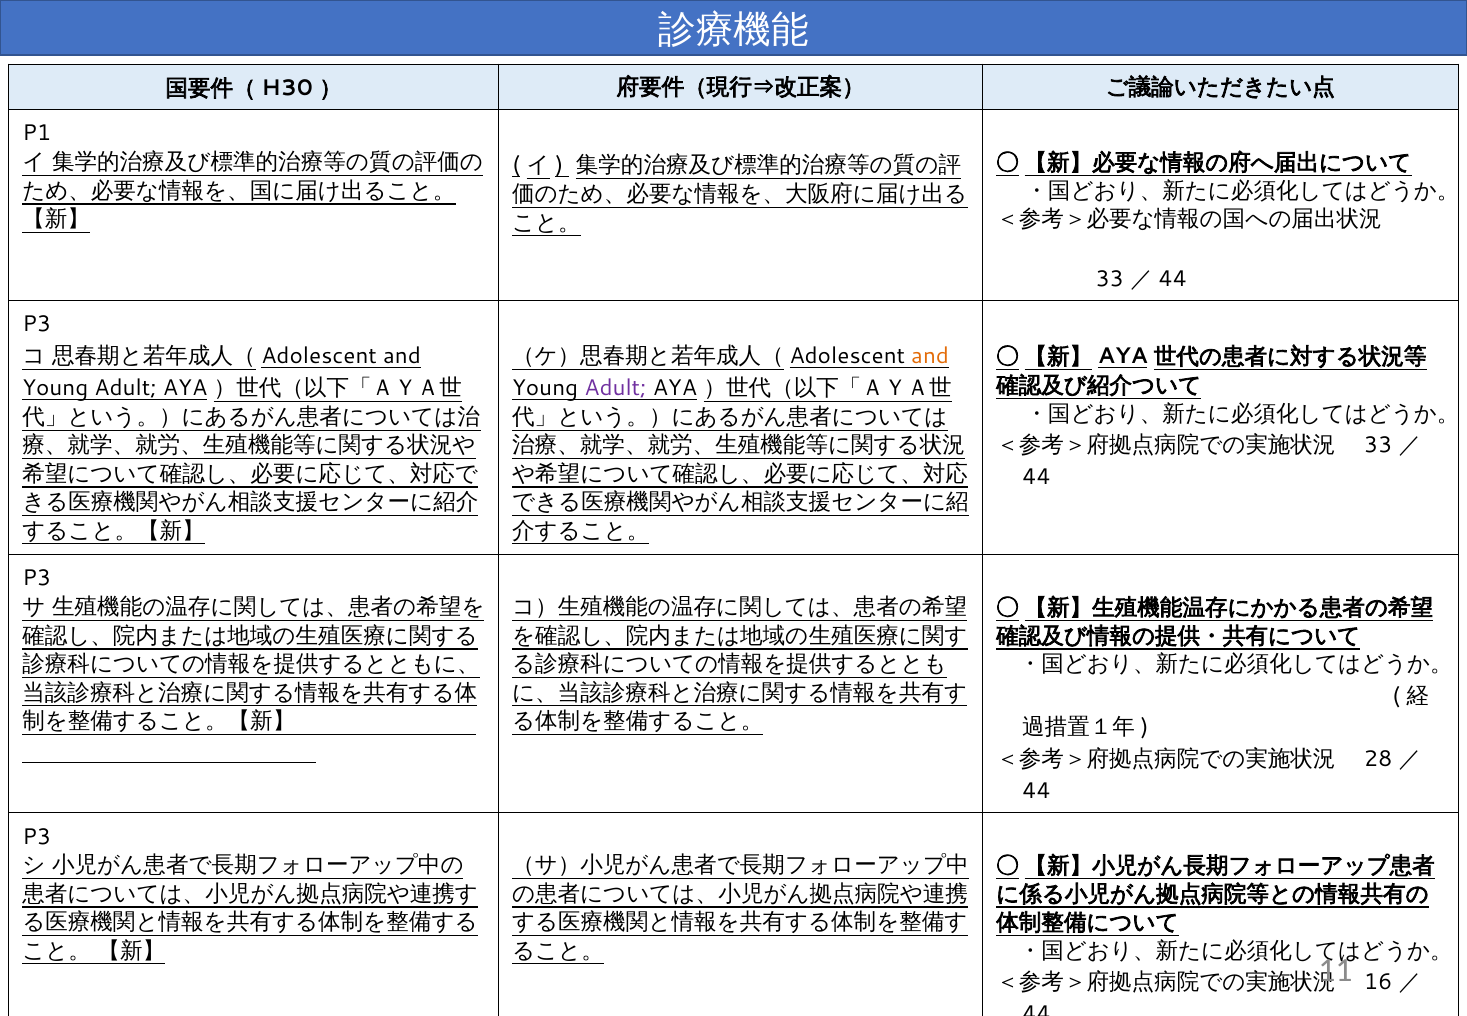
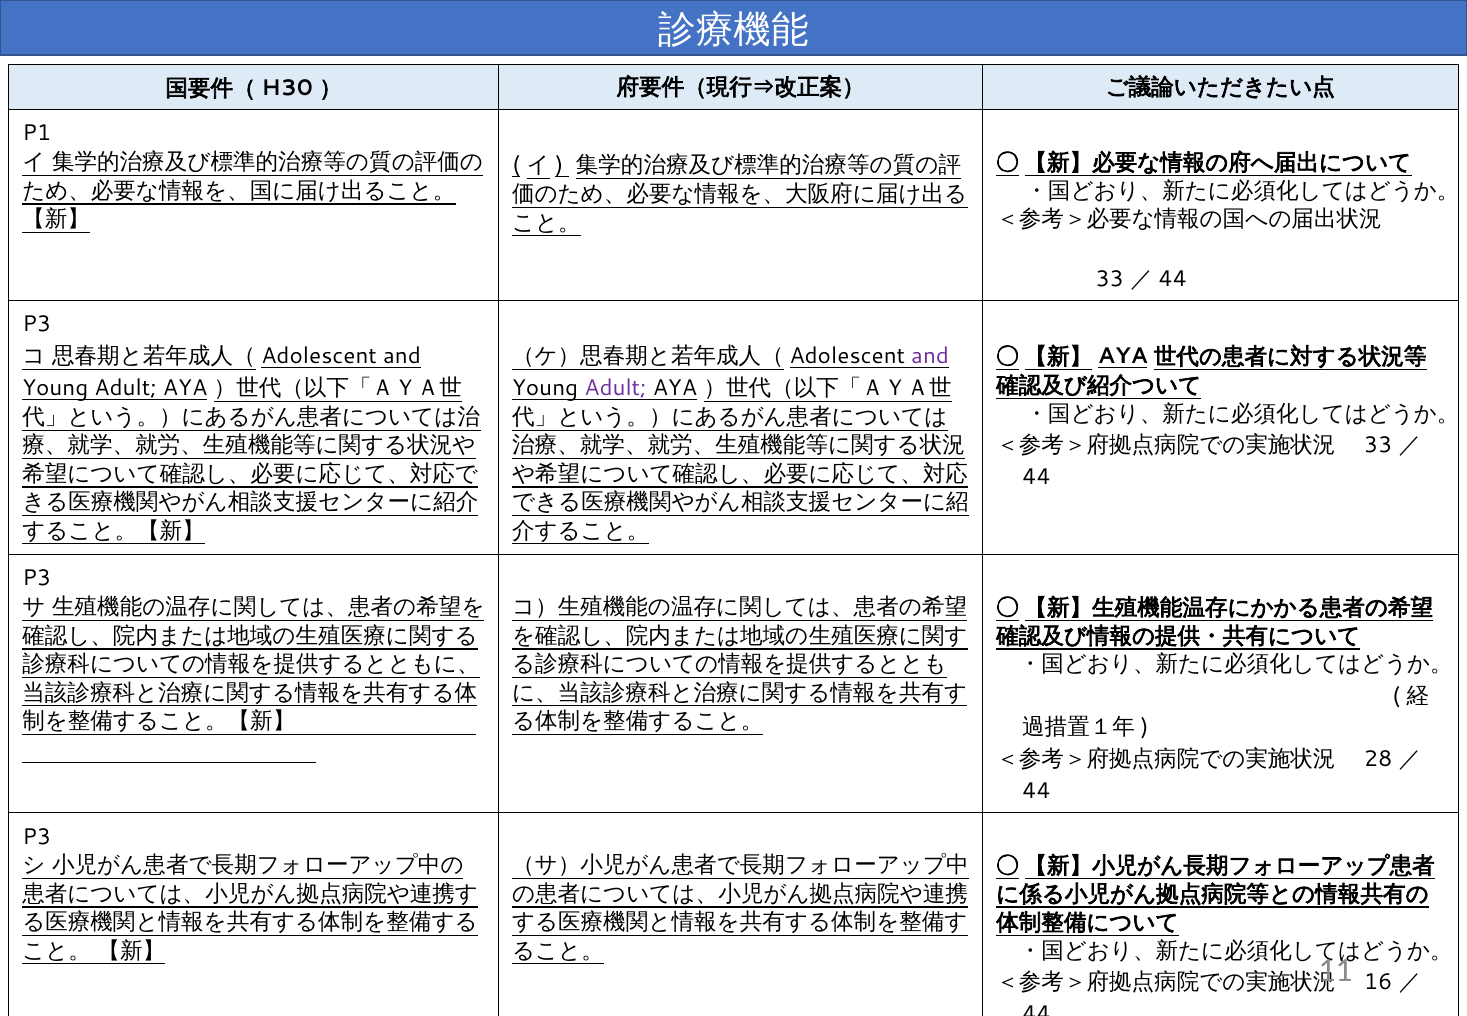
and colour: orange -> purple (930, 356)
